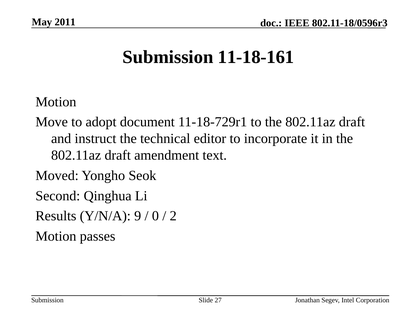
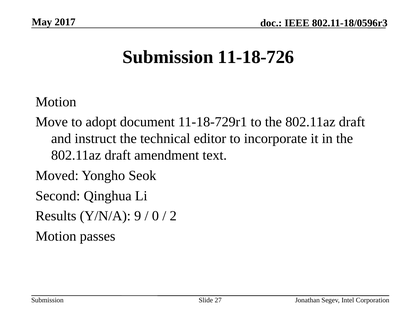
2011: 2011 -> 2017 (65, 22)
11-18-161: 11-18-161 -> 11-18-726 (256, 57)
